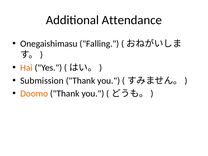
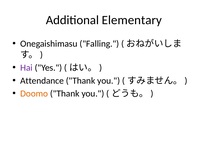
Attendance: Attendance -> Elementary (132, 20)
Hai colour: orange -> purple (26, 68)
Submission: Submission -> Attendance (42, 81)
